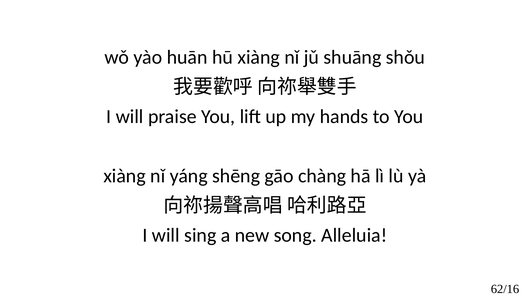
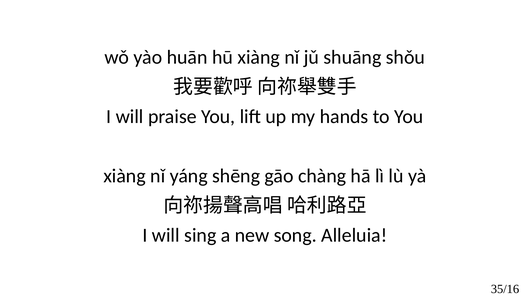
62/16: 62/16 -> 35/16 (505, 289)
